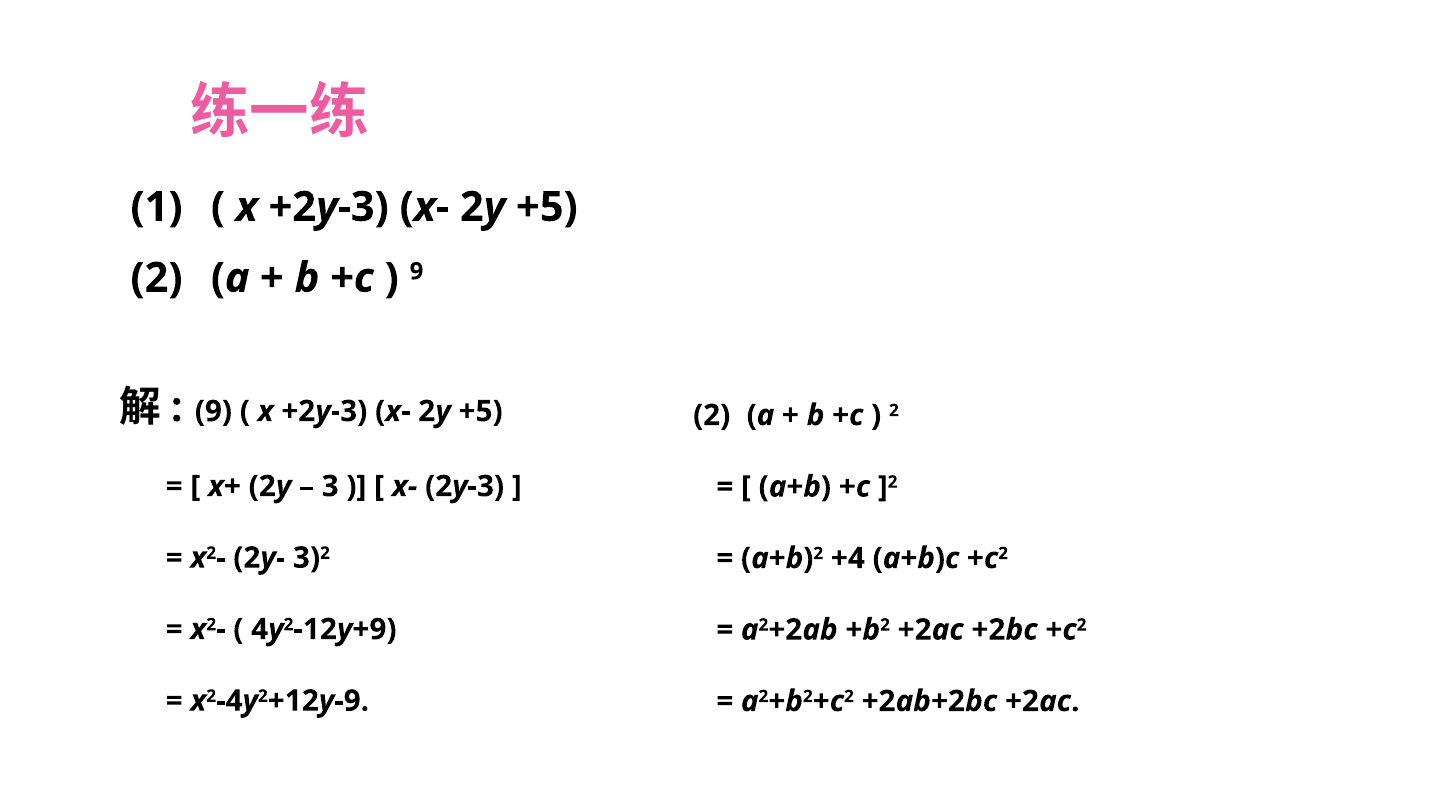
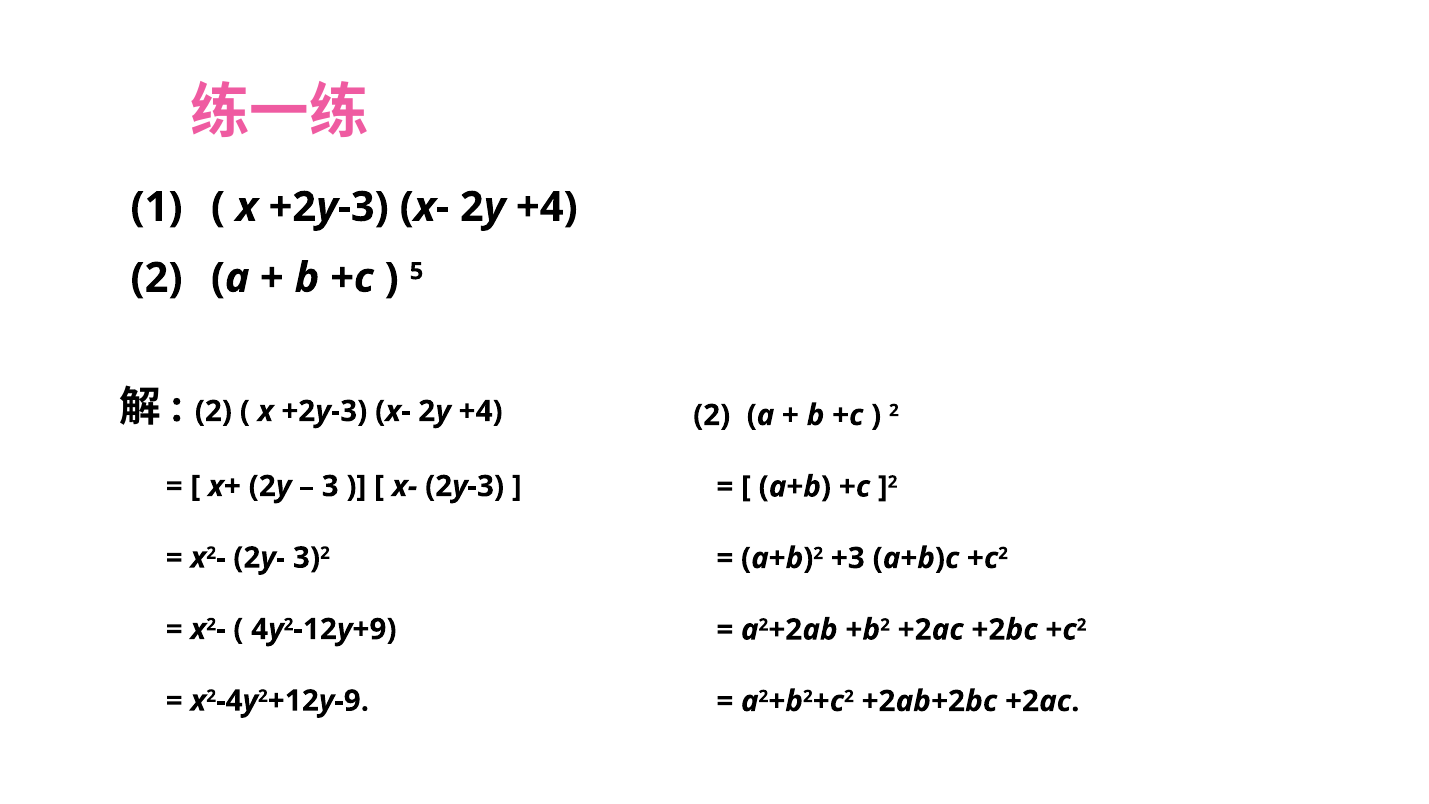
+5: +5 -> +4 (547, 207)
9: 9 -> 5 (417, 271)
9: 9 -> 2 (213, 411)
+5: +5 -> +4 (481, 411)
+4: +4 -> +3 (848, 558)
